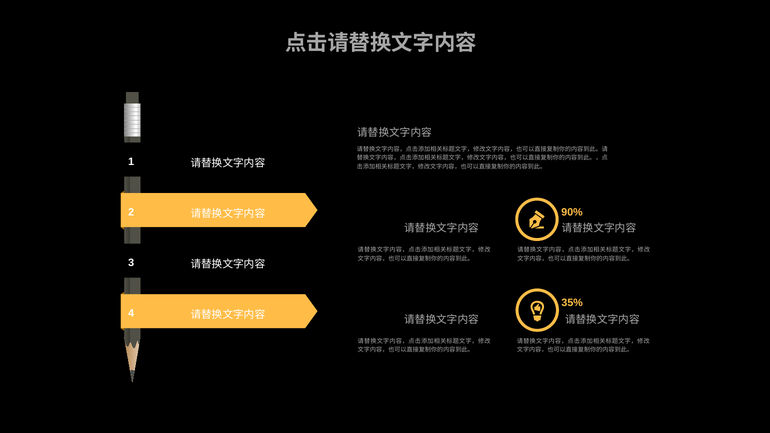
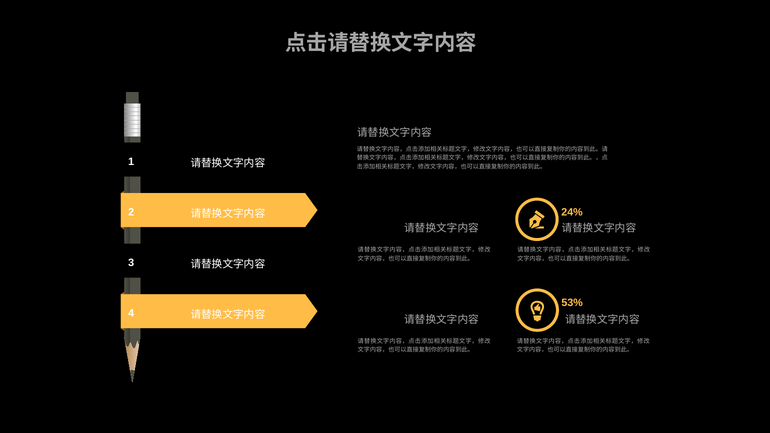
90%: 90% -> 24% (572, 212)
35%: 35% -> 53% (572, 303)
